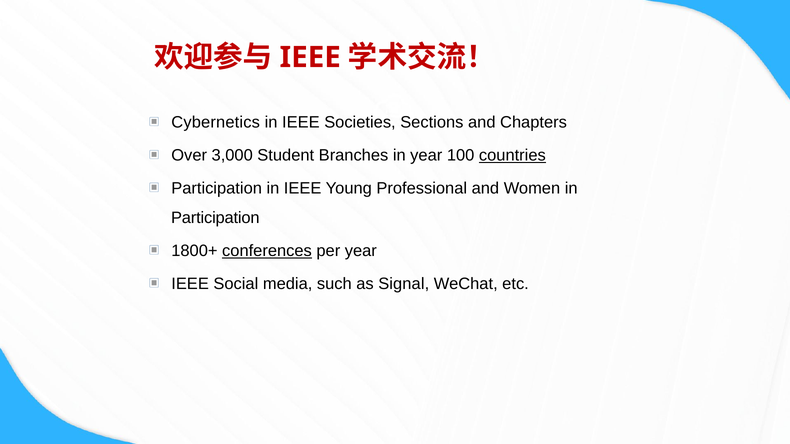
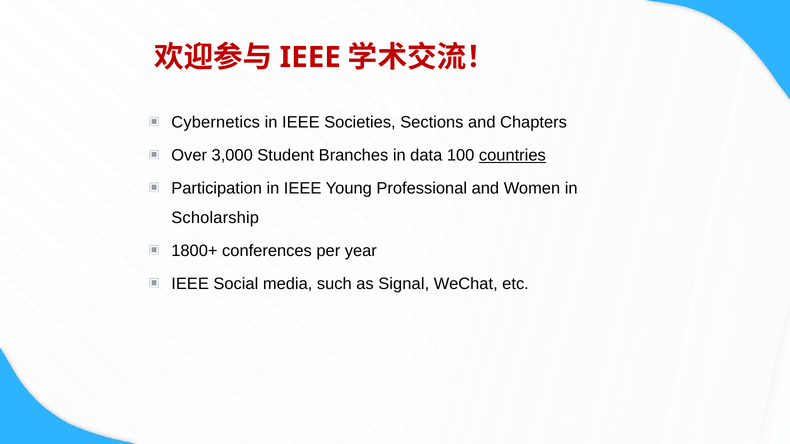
in year: year -> data (426, 156)
Participation: Participation -> Scholarship (215, 218)
conferences underline: present -> none (267, 251)
